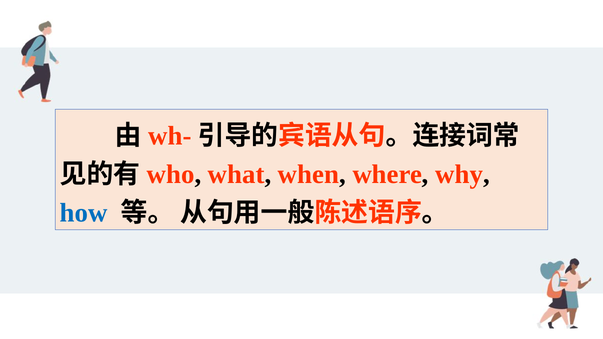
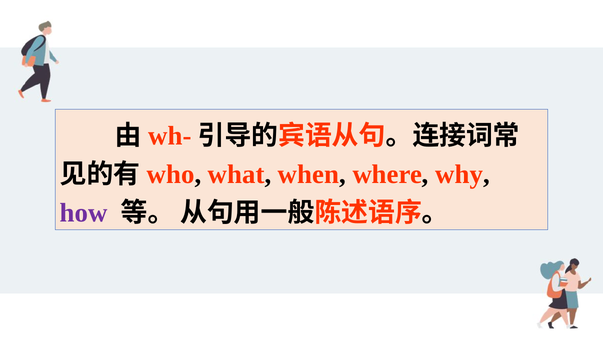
how colour: blue -> purple (84, 213)
